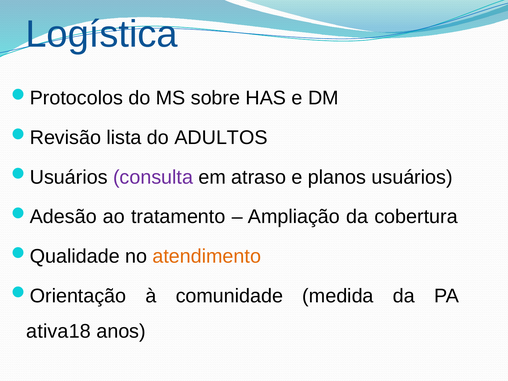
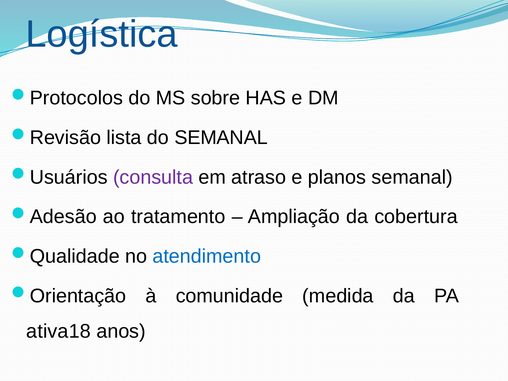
do ADULTOS: ADULTOS -> SEMANAL (221, 138)
planos usuários: usuários -> semanal (412, 177)
atendimento colour: orange -> blue (207, 256)
